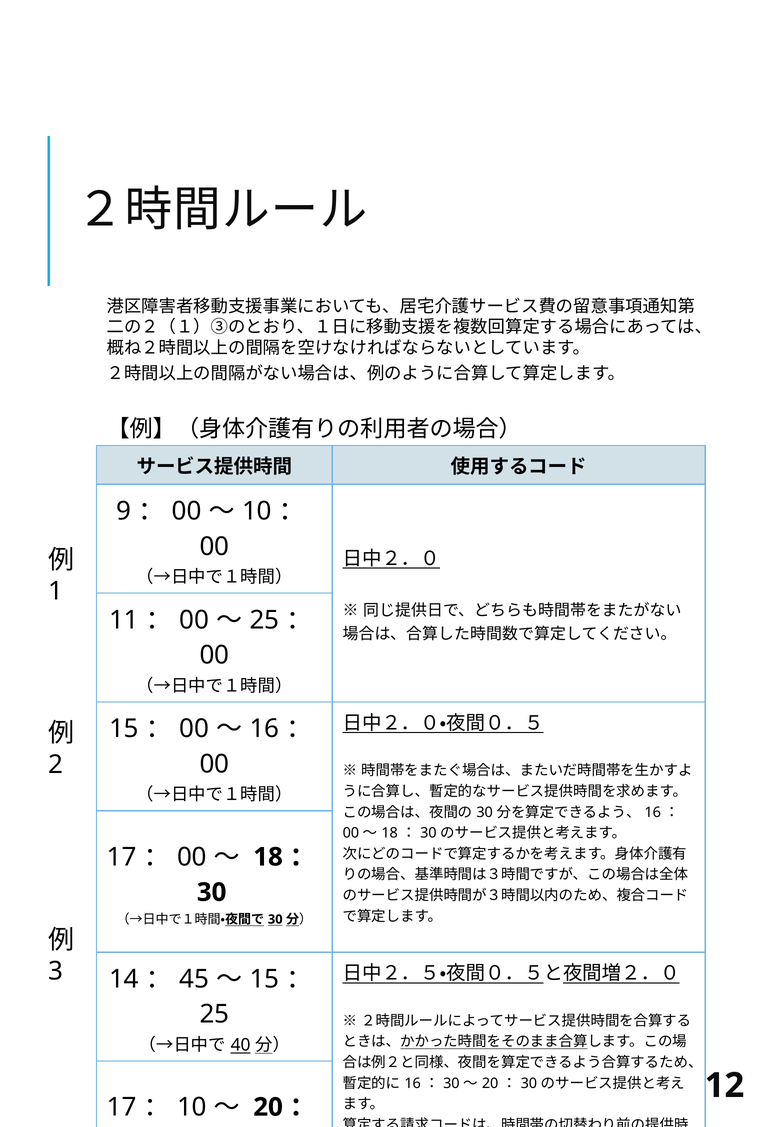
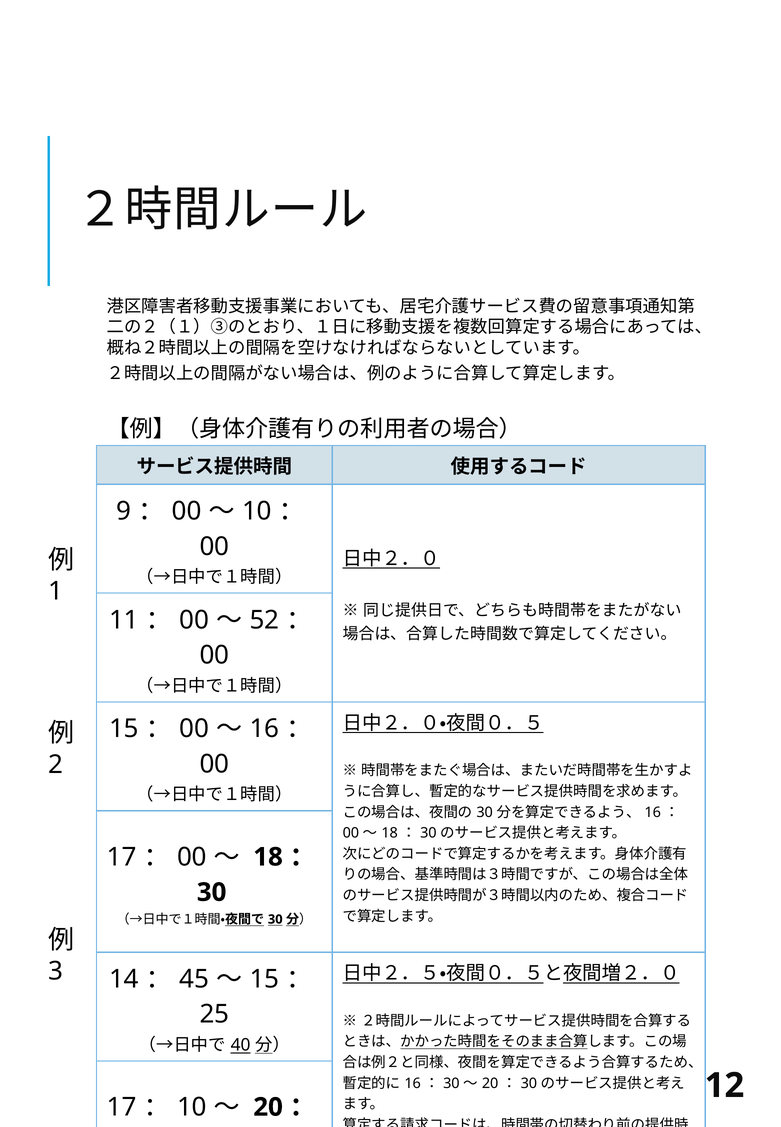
25: 25 -> 52 (264, 621)
